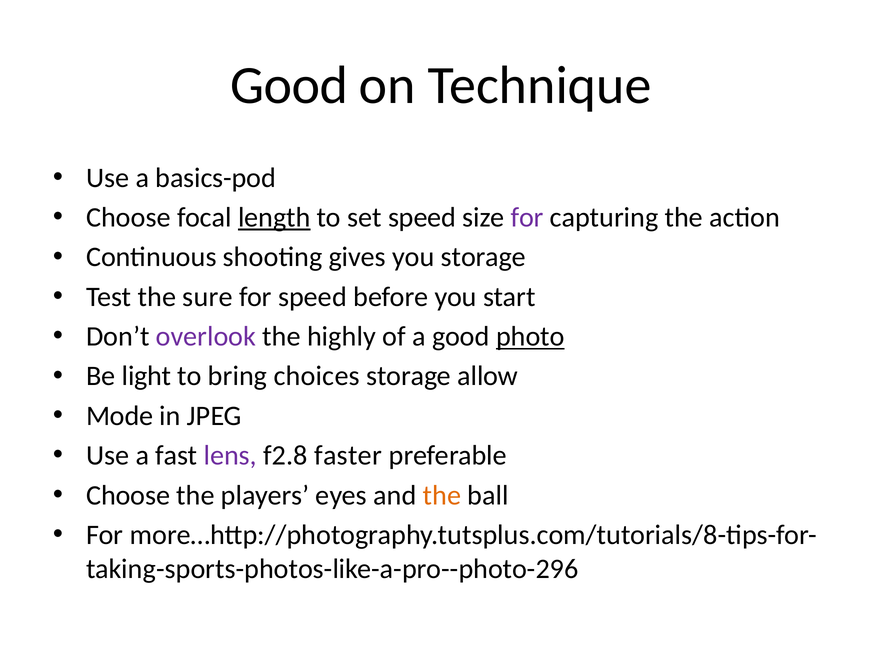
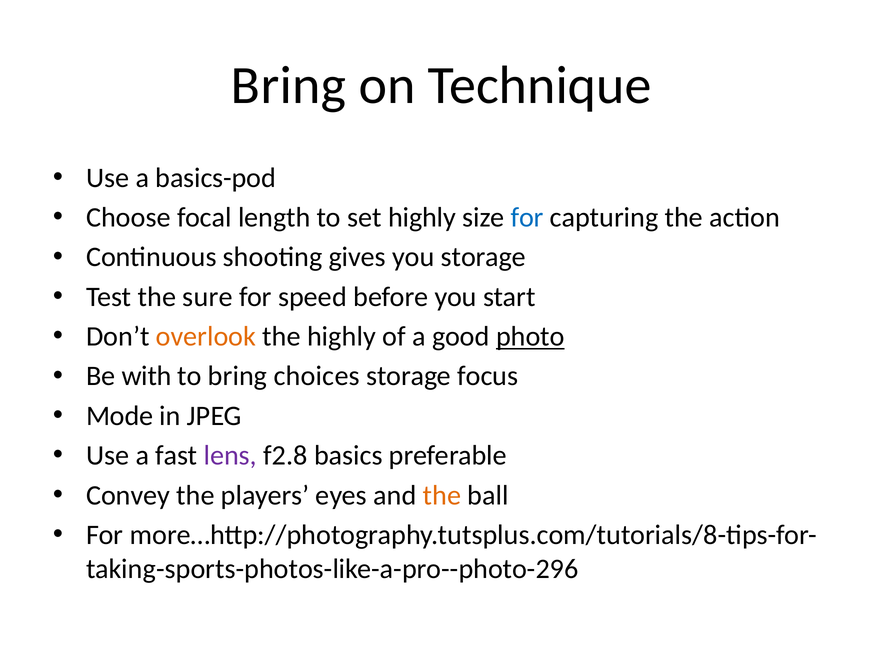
Good: Good -> Bring (289, 85)
length underline: present -> none (274, 218)
set speed: speed -> highly (422, 218)
for colour: purple -> blue (527, 218)
overlook colour: purple -> orange (206, 337)
light: light -> with (147, 376)
allow: allow -> focus (488, 376)
faster: faster -> basics (348, 456)
Choose: Choose -> Convey (128, 495)
